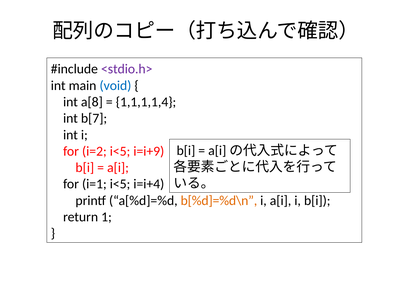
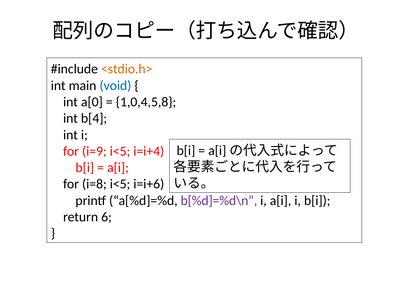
<stdio.h> colour: purple -> orange (127, 69)
a[8: a[8 -> a[0 (92, 102)
1,1,1,1,4: 1,1,1,1,4 -> 1,0,4,5,8 (146, 102)
b[7: b[7 -> b[4 (94, 118)
i=2: i=2 -> i=9 (94, 151)
i=i+9: i=i+9 -> i=i+4 (149, 151)
i=1: i=1 -> i=8 (94, 184)
i=i+4: i=i+4 -> i=i+6 (149, 184)
b[%d]=%d\n colour: orange -> purple (219, 200)
1: 1 -> 6 (106, 217)
